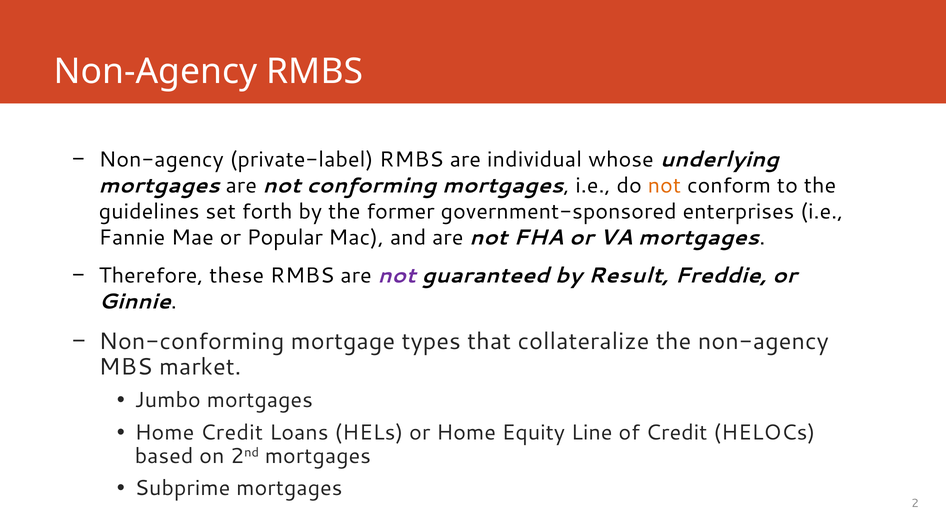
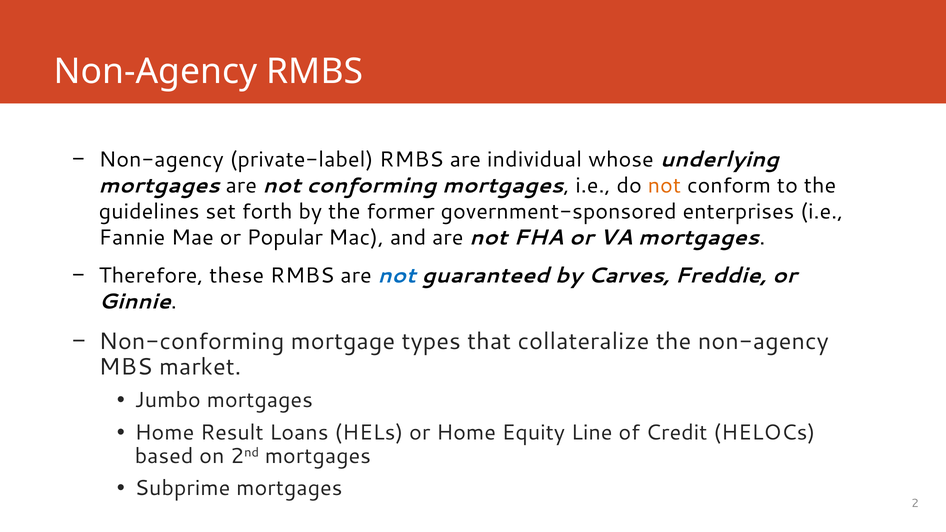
not colour: purple -> blue (397, 276)
Result: Result -> Carves (629, 276)
Home Credit: Credit -> Result (232, 433)
